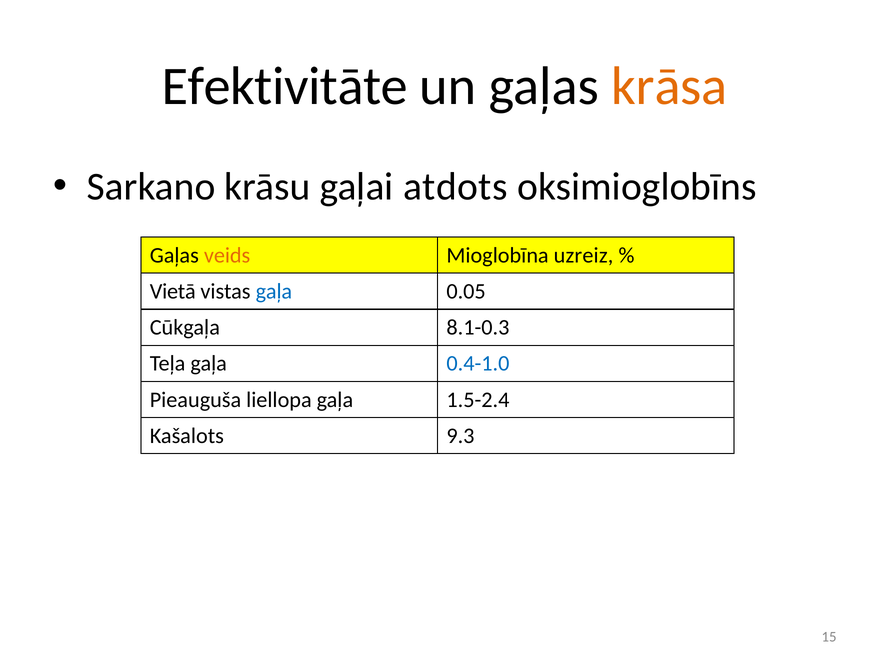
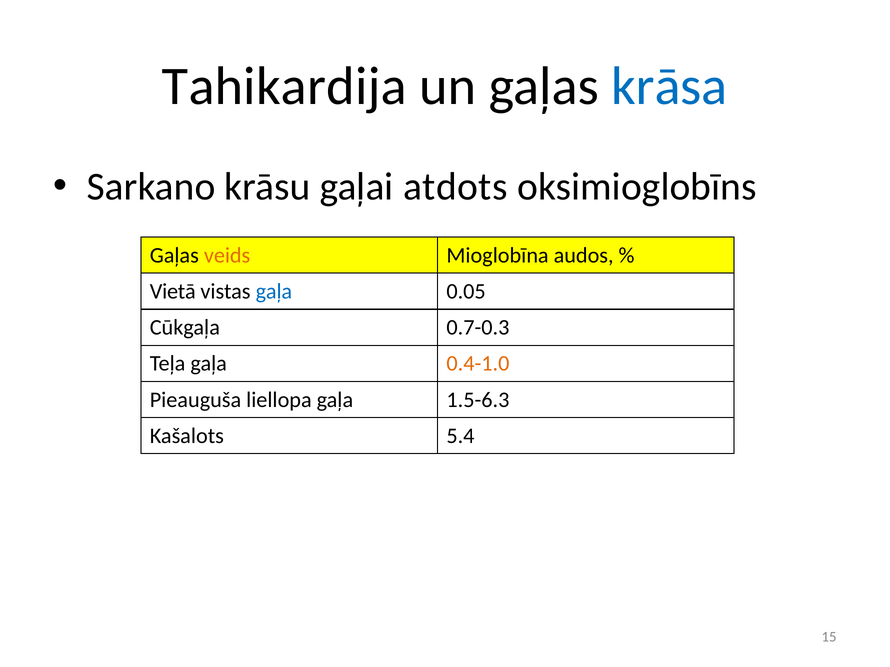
Efektivitāte: Efektivitāte -> Tahikardija (284, 86)
krāsa colour: orange -> blue (669, 86)
uzreiz: uzreiz -> audos (584, 256)
8.1-0.3: 8.1-0.3 -> 0.7-0.3 (478, 328)
0.4-1.0 colour: blue -> orange (478, 364)
1.5-2.4: 1.5-2.4 -> 1.5-6.3 (478, 400)
9.3: 9.3 -> 5.4 (460, 436)
